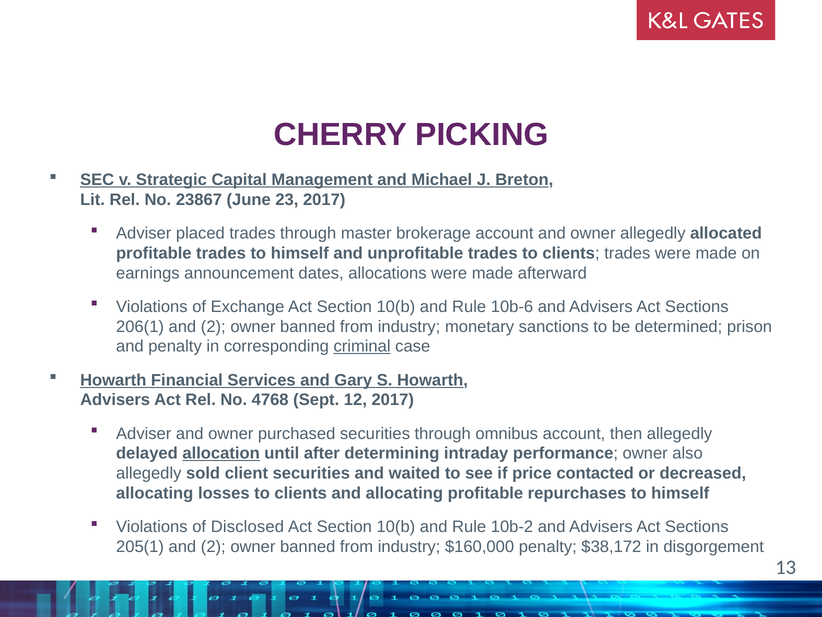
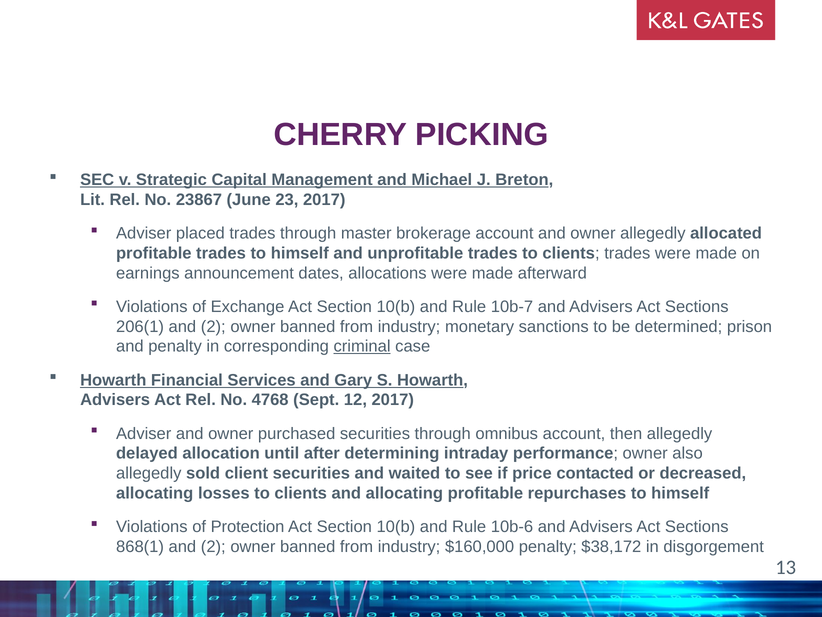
10b-6: 10b-6 -> 10b-7 (512, 306)
allocation underline: present -> none (221, 453)
Disclosed: Disclosed -> Protection (248, 526)
10b-2: 10b-2 -> 10b-6 (512, 526)
205(1: 205(1 -> 868(1 (140, 546)
